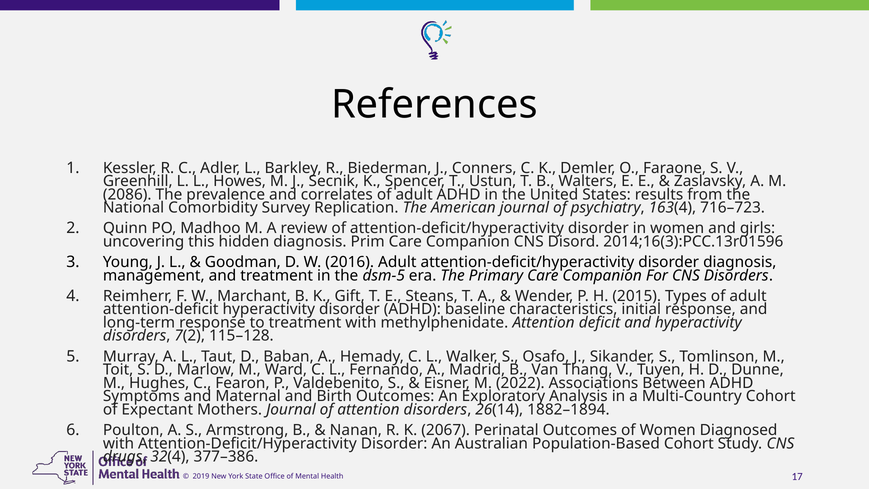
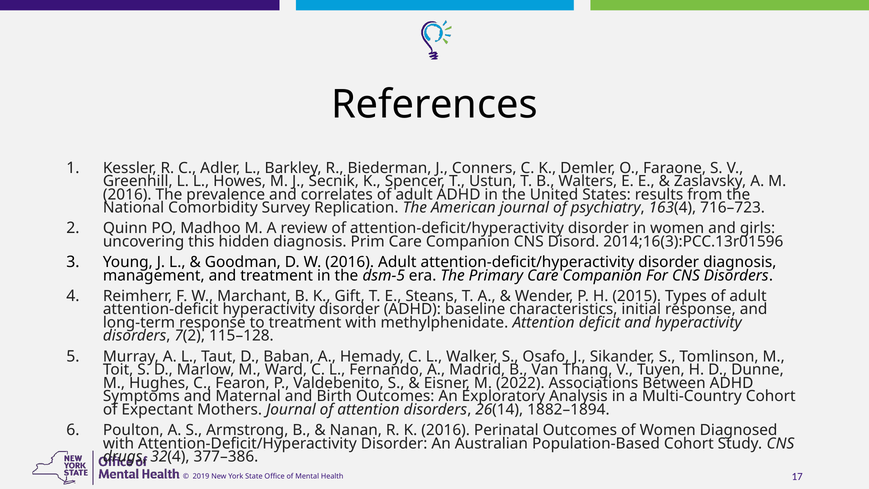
2086: 2086 -> 2016 (127, 194)
K 2067: 2067 -> 2016 (446, 430)
